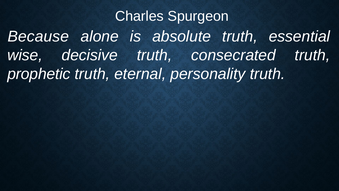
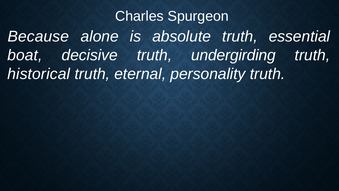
wise: wise -> boat (25, 55)
consecrated: consecrated -> undergirding (233, 55)
prophetic: prophetic -> historical (39, 74)
